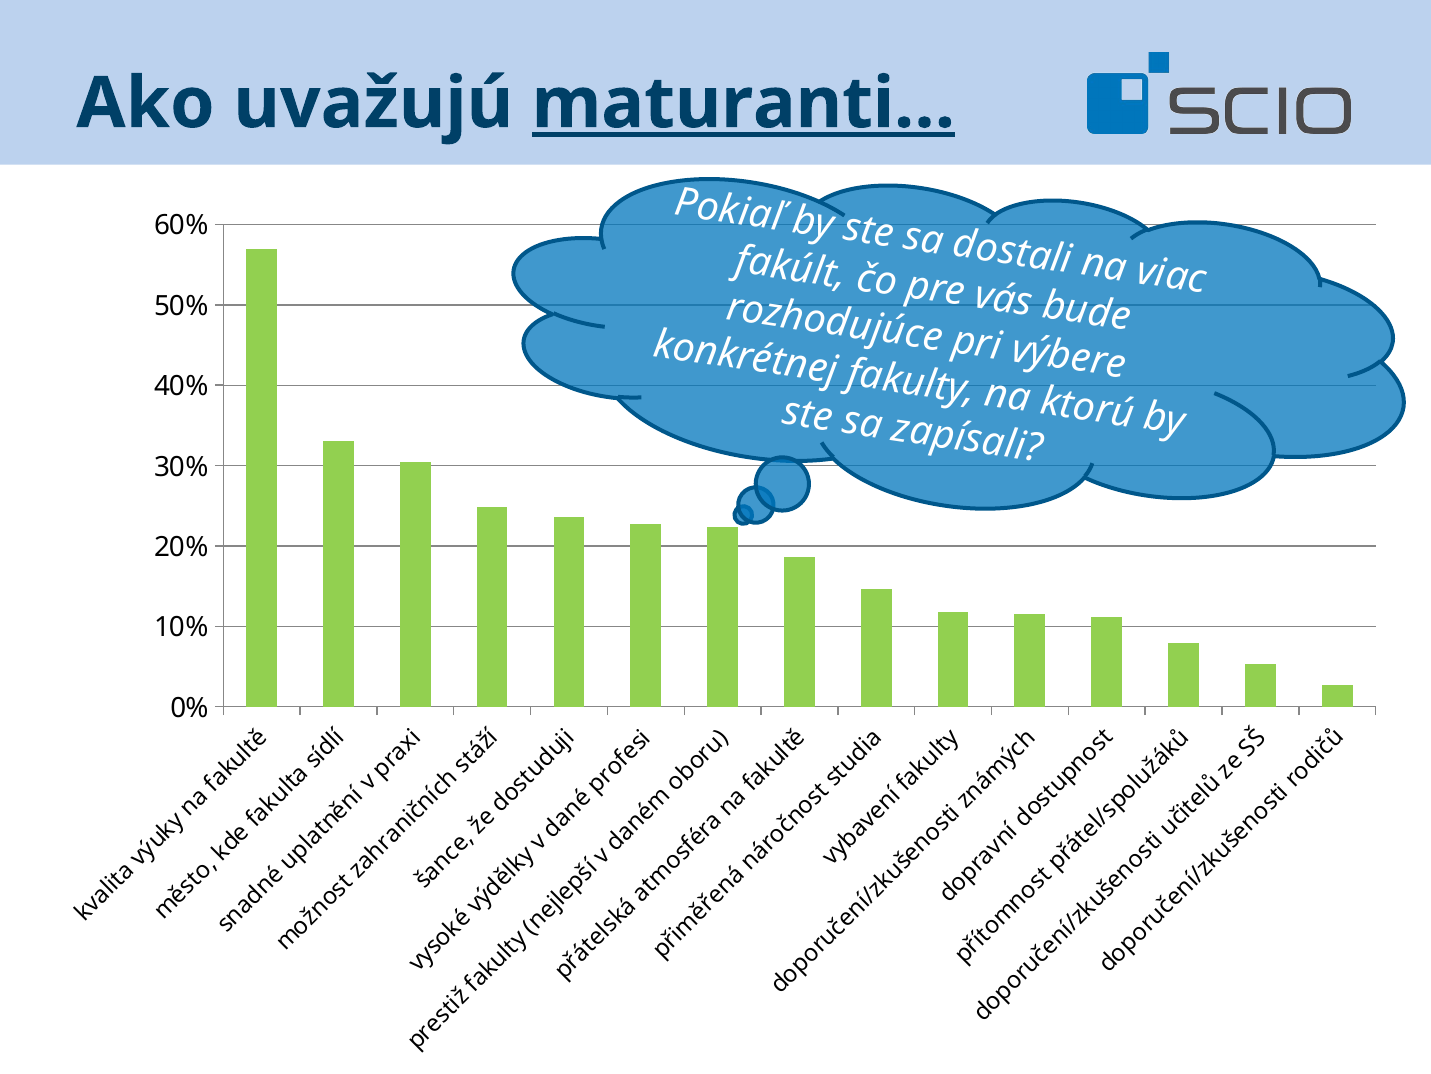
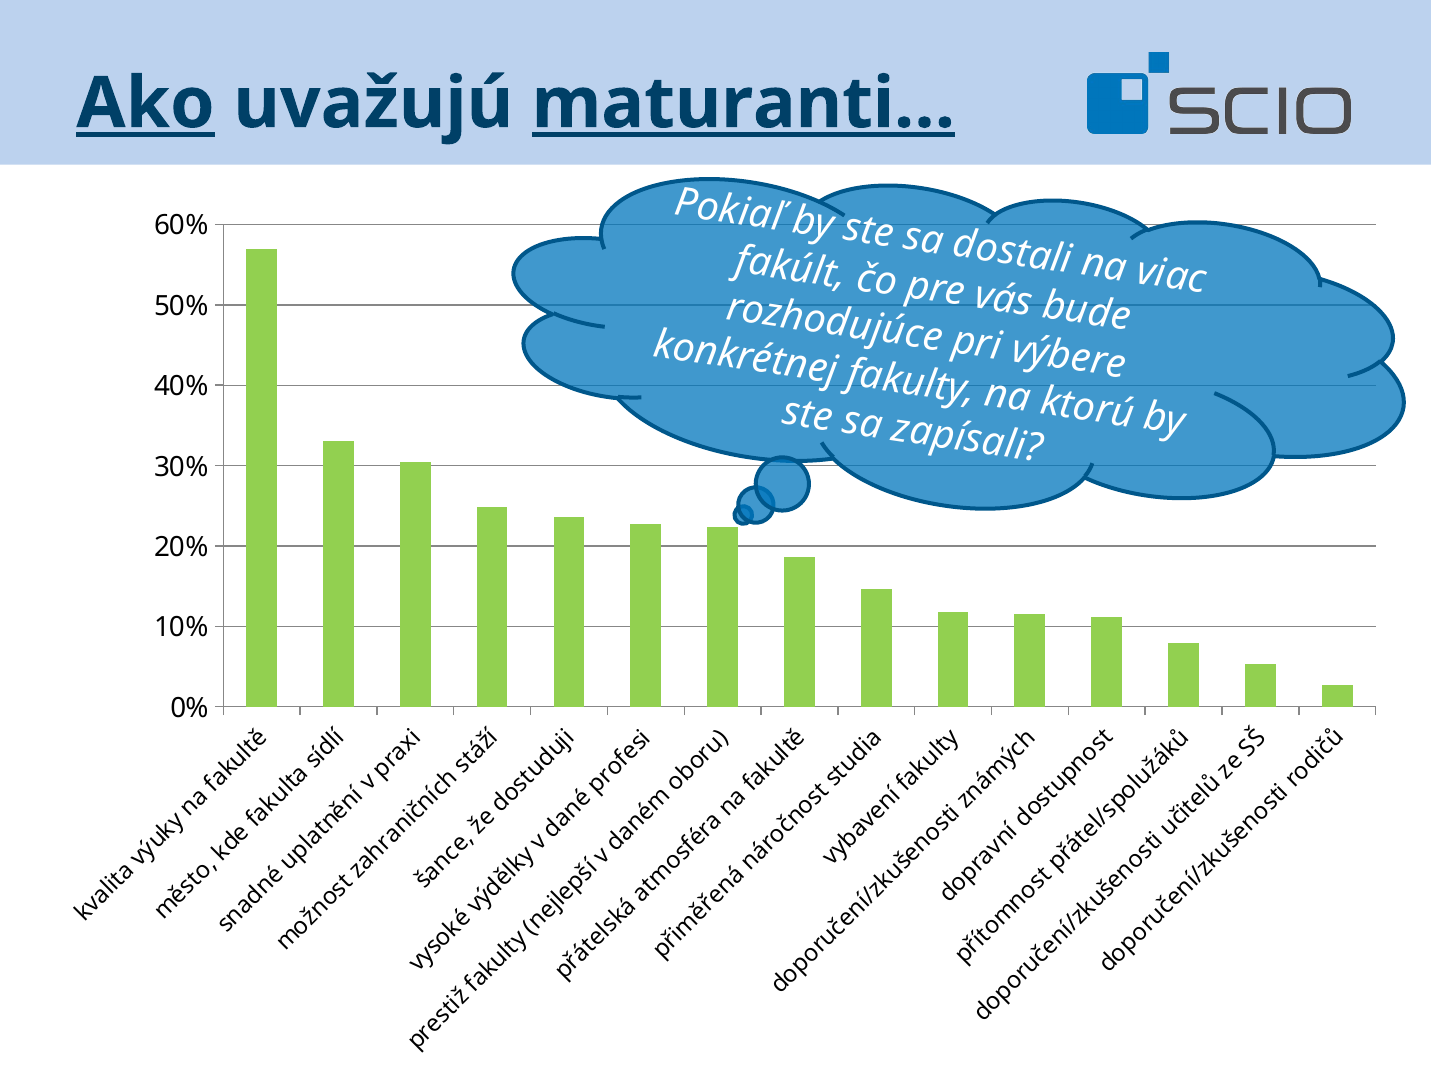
Ako underline: none -> present (145, 104)
